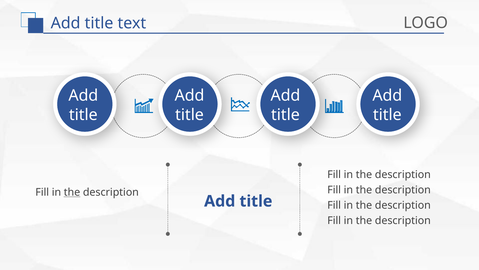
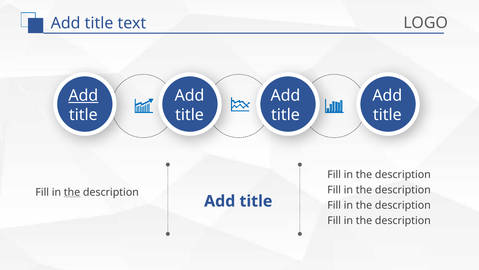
Add underline: none -> present (83, 95)
